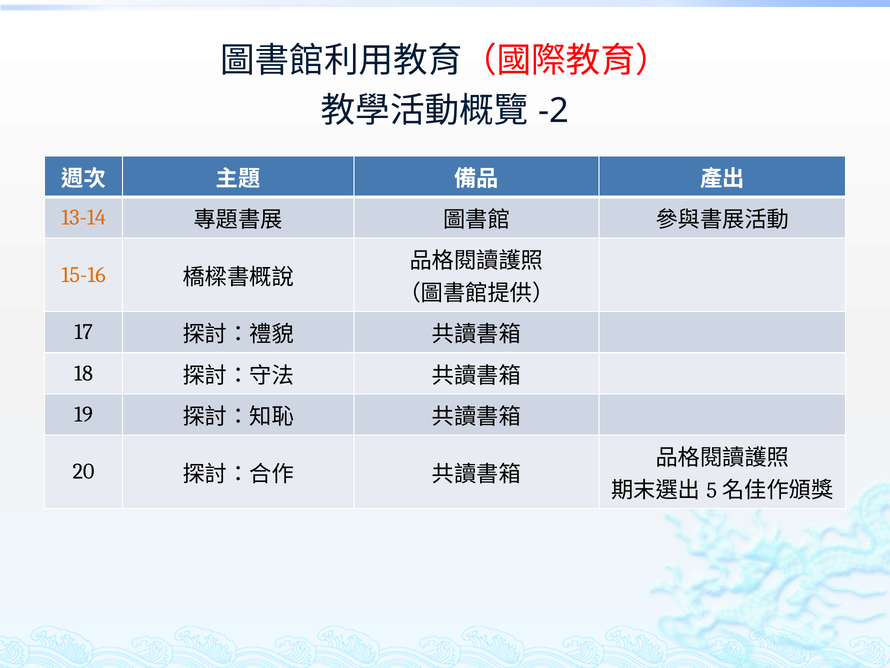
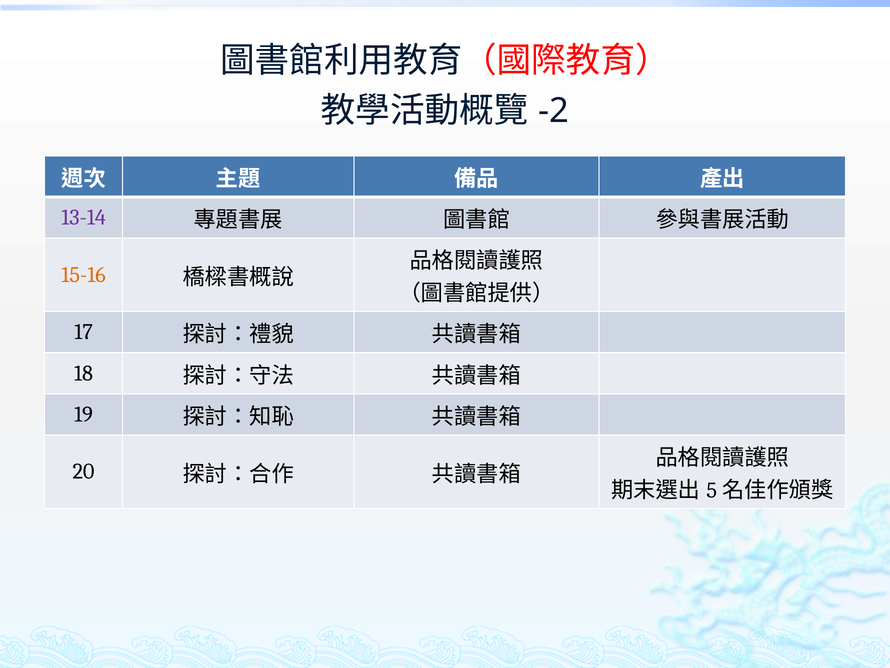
13-14 colour: orange -> purple (84, 217)
